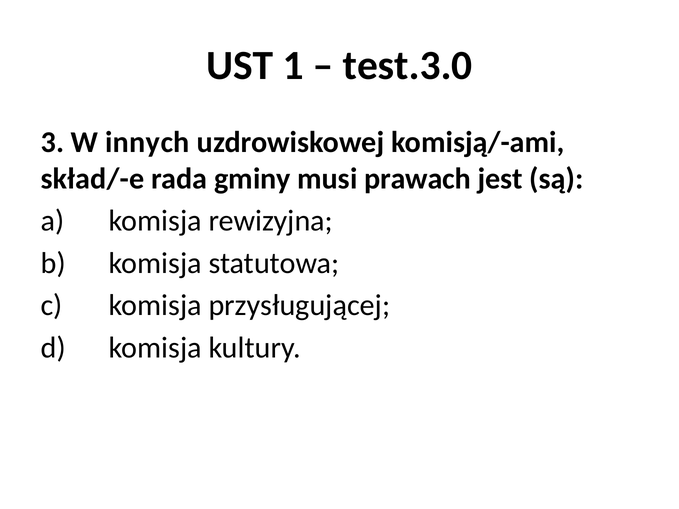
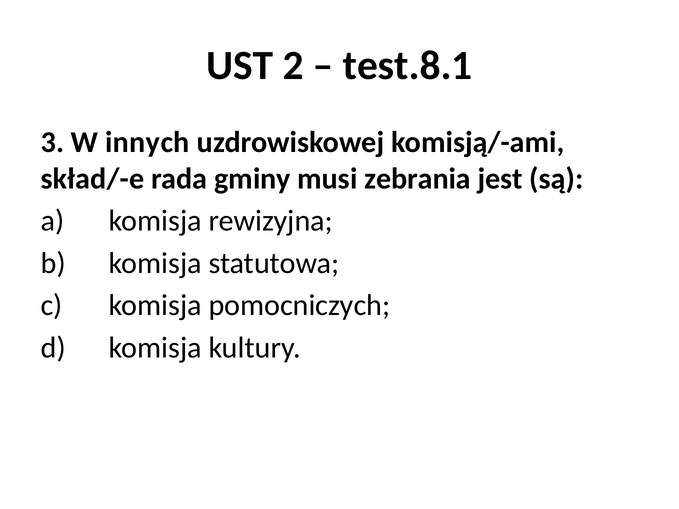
1: 1 -> 2 (293, 66)
test.3.0: test.3.0 -> test.8.1 (408, 66)
prawach: prawach -> zebrania (418, 179)
przysługującej: przysługującej -> pomocniczych (299, 305)
